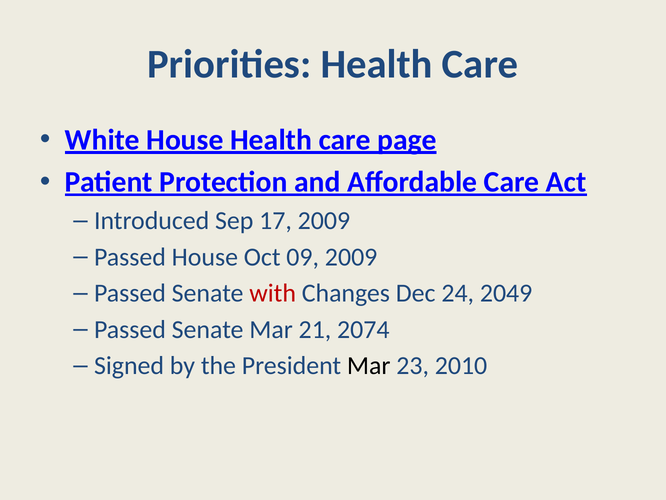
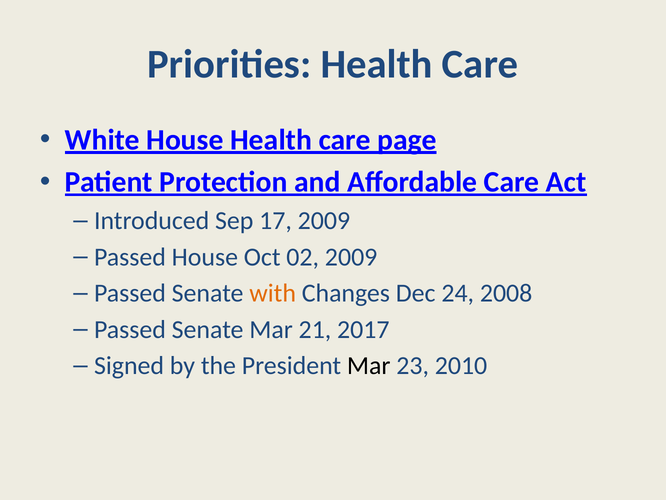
09: 09 -> 02 (303, 257)
with colour: red -> orange (273, 293)
2049: 2049 -> 2008 (506, 293)
2074: 2074 -> 2017 (363, 329)
